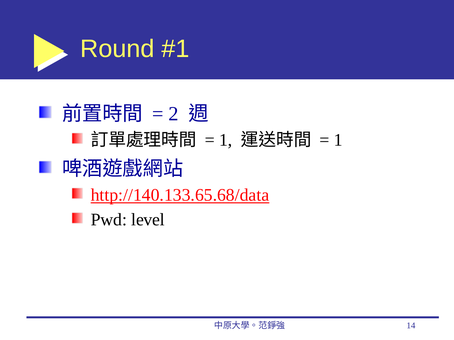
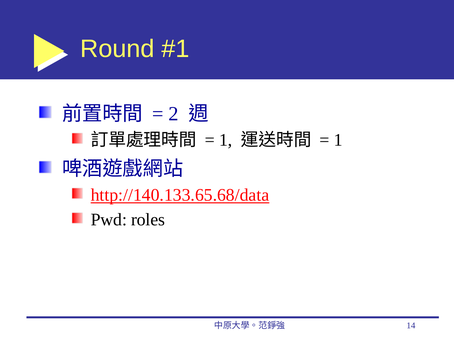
level: level -> roles (148, 220)
